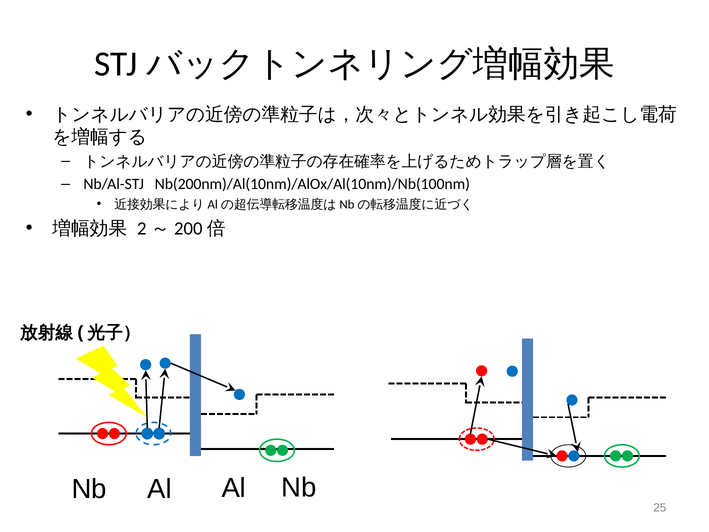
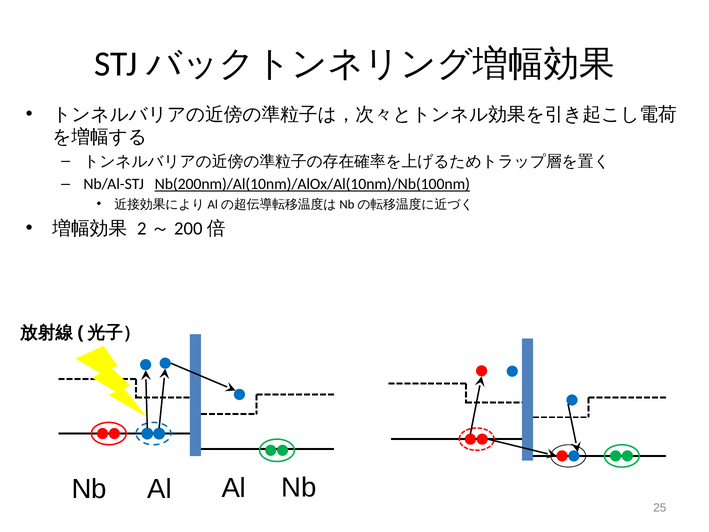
Nb(200nm)/Al(10nm)/AlOx/Al(10nm)/Nb(100nm underline: none -> present (312, 184)
